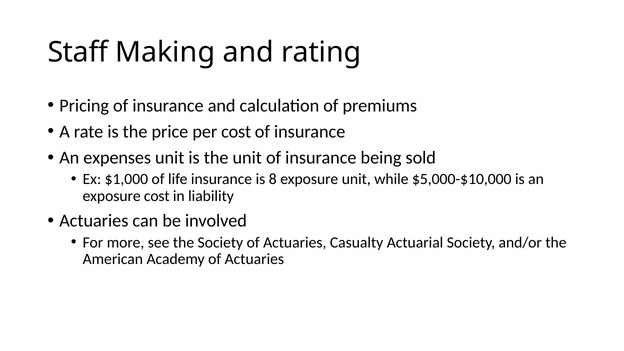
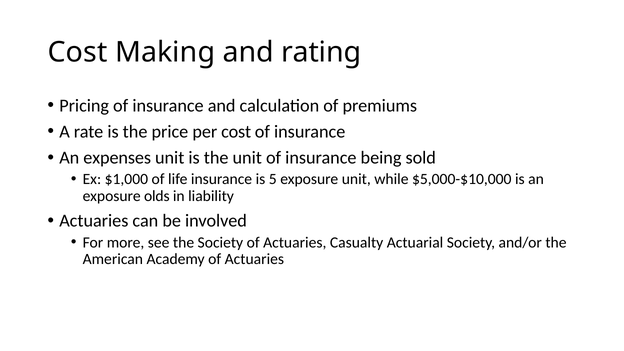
Staff: Staff -> Cost (78, 52)
8: 8 -> 5 (273, 179)
exposure cost: cost -> olds (157, 196)
